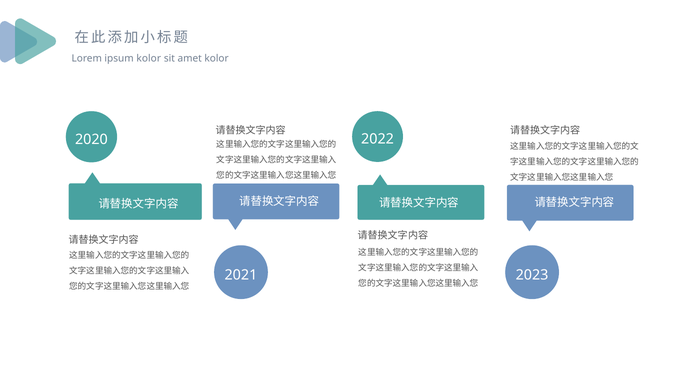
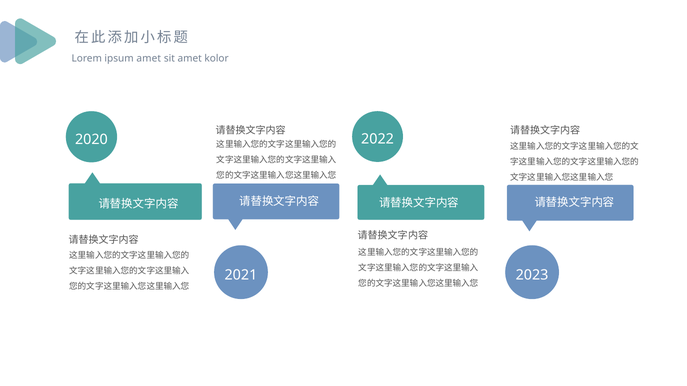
ipsum kolor: kolor -> amet (149, 58)
